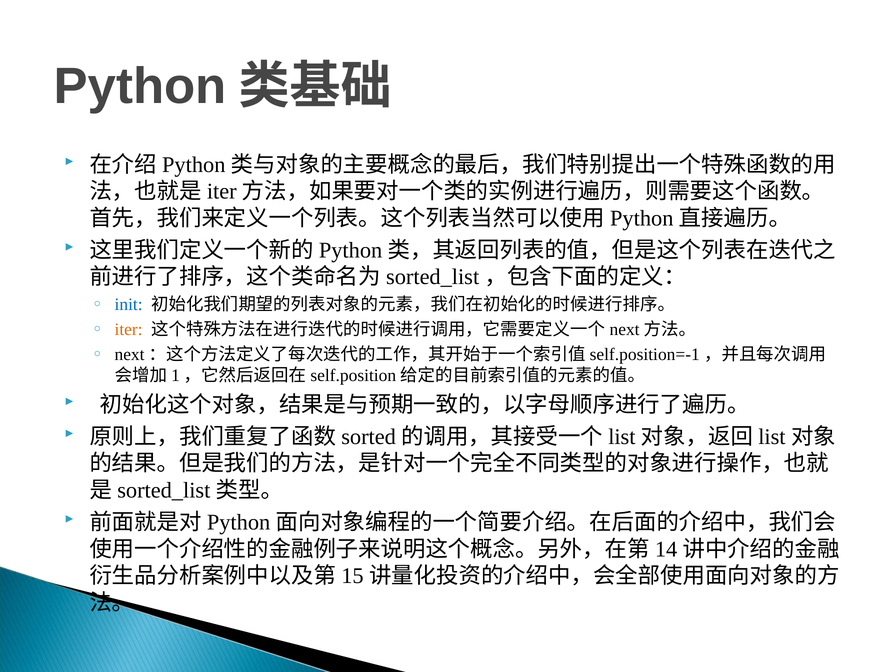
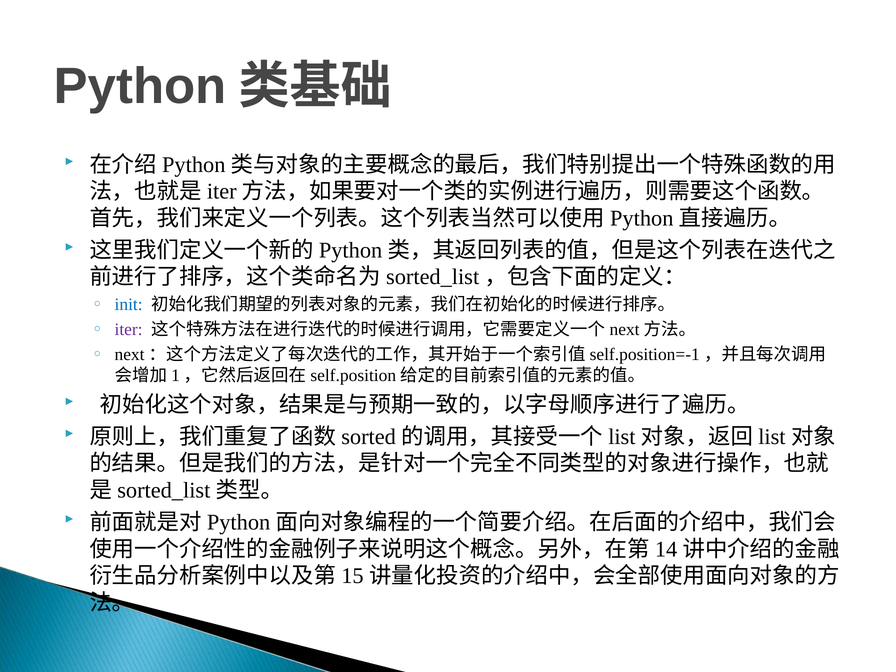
iter colour: orange -> purple (129, 330)
